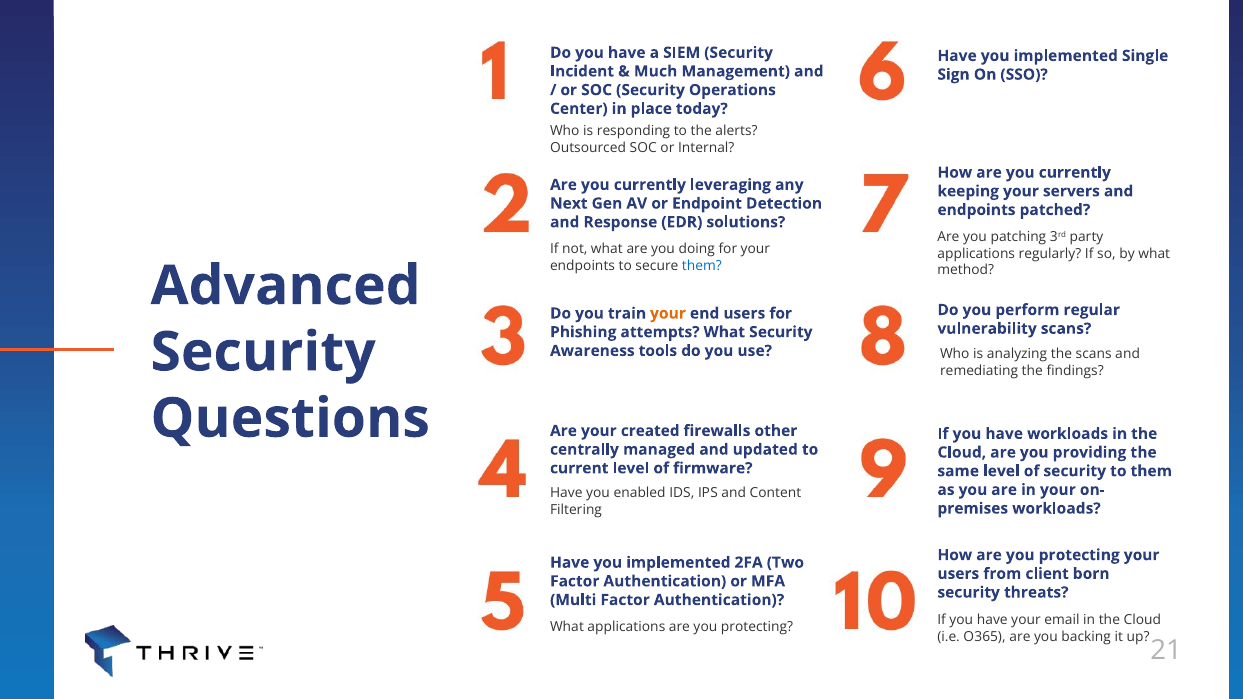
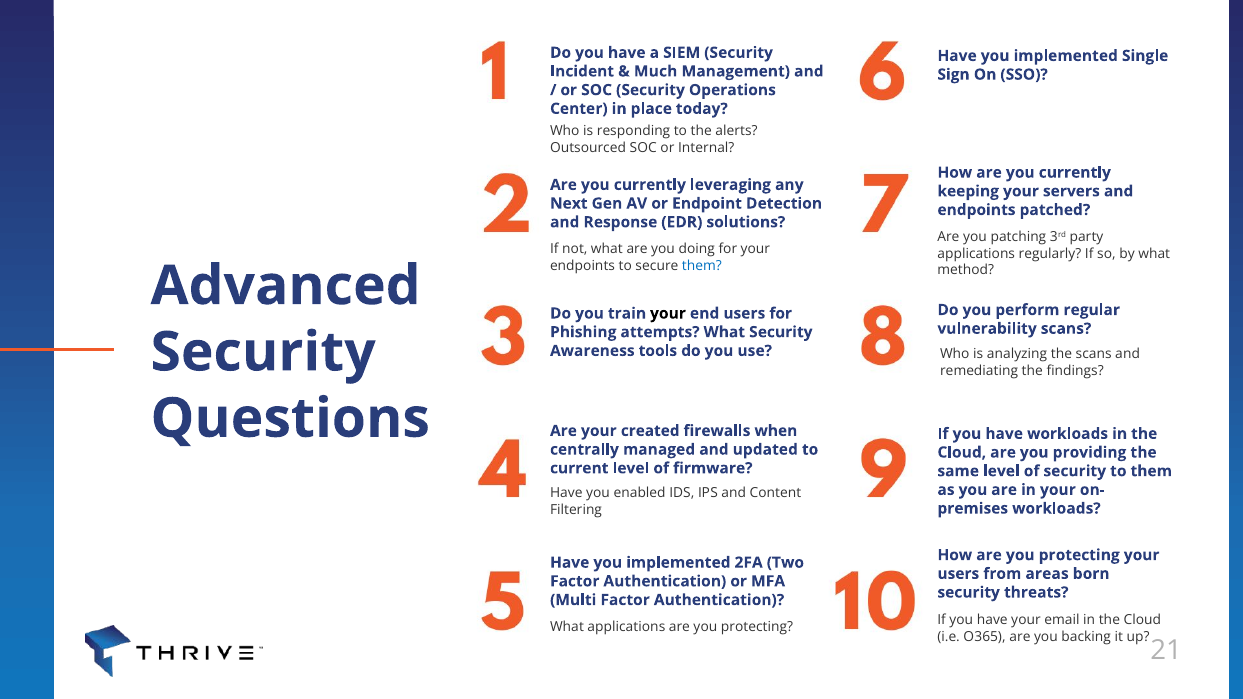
your colour: orange -> black (668, 313)
other: other -> when (776, 431)
client: client -> areas (1047, 574)
